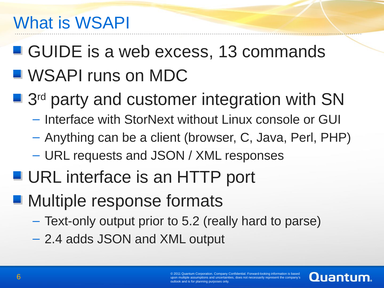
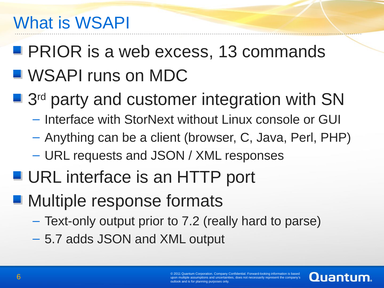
GUIDE: GUIDE -> PRIOR (55, 52)
5.2: 5.2 -> 7.2 (191, 221)
2.4: 2.4 -> 5.7 (53, 239)
